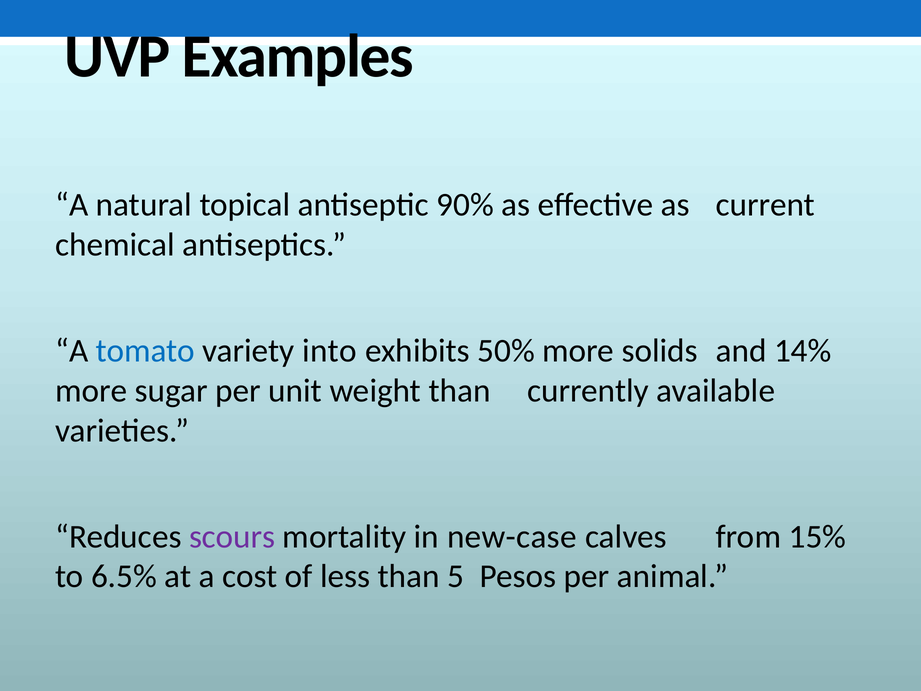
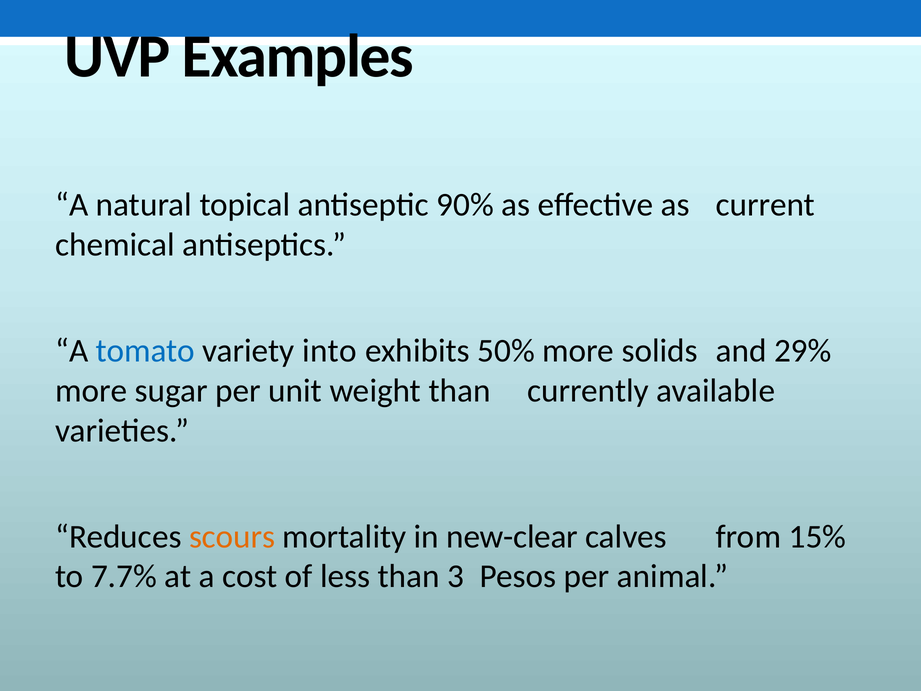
14%: 14% -> 29% (803, 351)
scours colour: purple -> orange (232, 536)
new-case: new-case -> new-clear (512, 536)
6.5%: 6.5% -> 7.7% (124, 576)
5: 5 -> 3 (456, 576)
